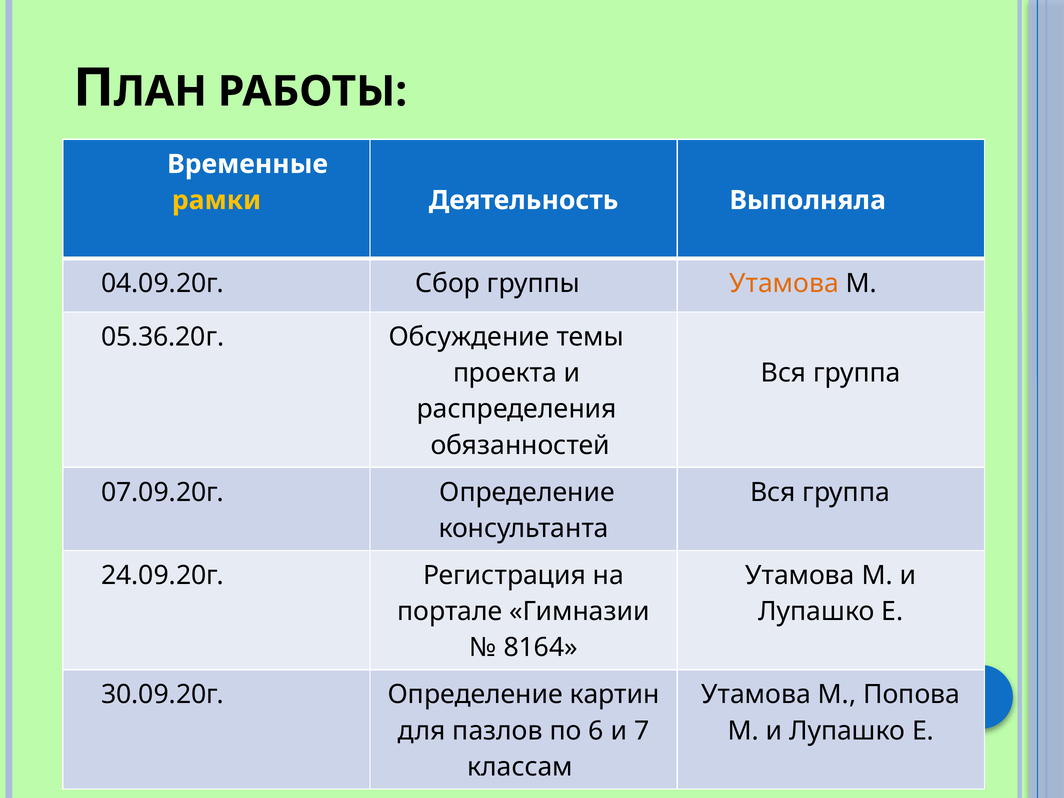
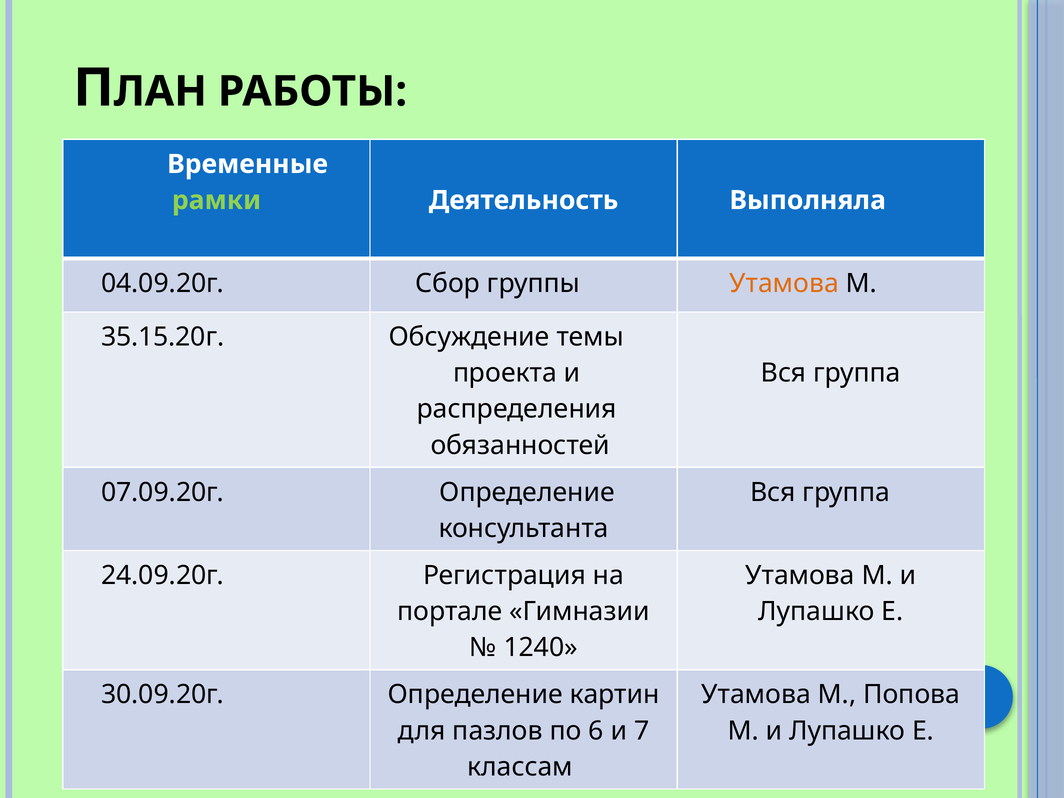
рамки colour: yellow -> light green (216, 200)
05.36.20г: 05.36.20г -> 35.15.20г (163, 337)
8164: 8164 -> 1240 (541, 648)
